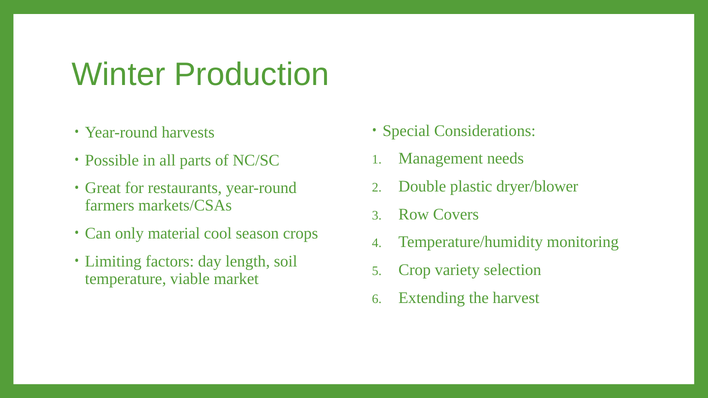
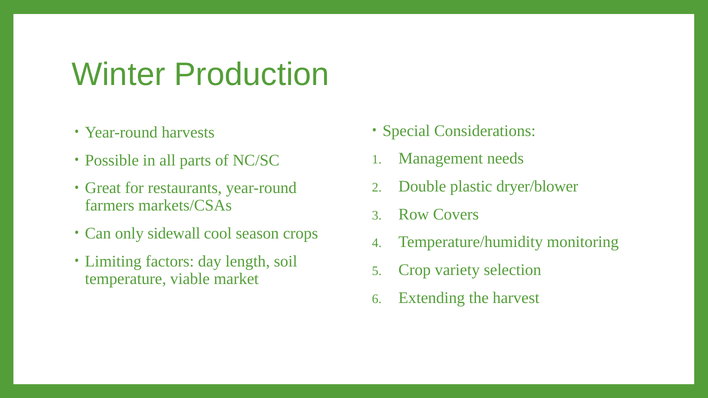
material: material -> sidewall (174, 233)
